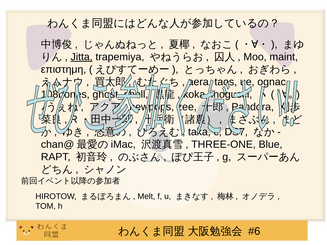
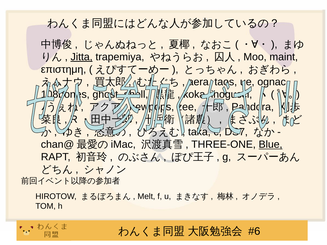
Blue underline: none -> present (271, 145)
